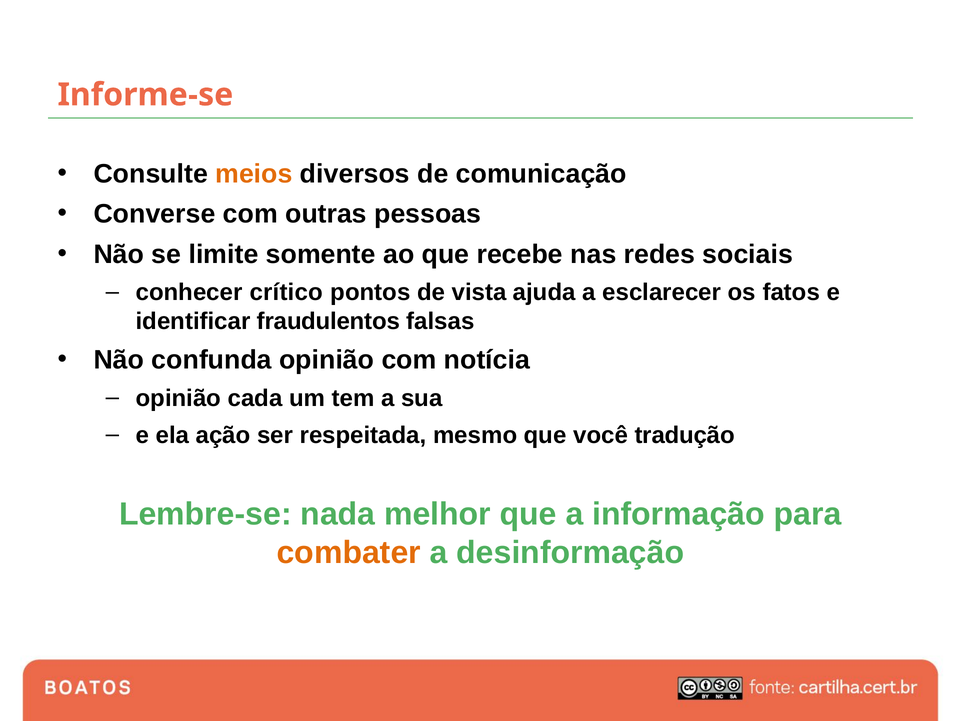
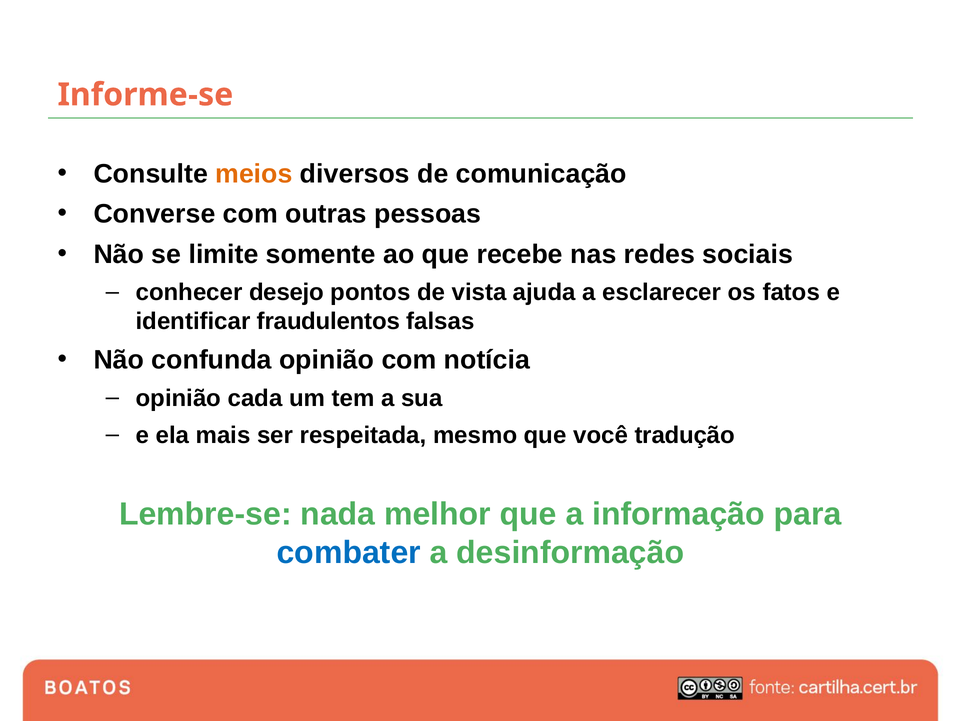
crítico: crítico -> desejo (286, 292)
ação: ação -> mais (223, 435)
combater colour: orange -> blue (349, 553)
